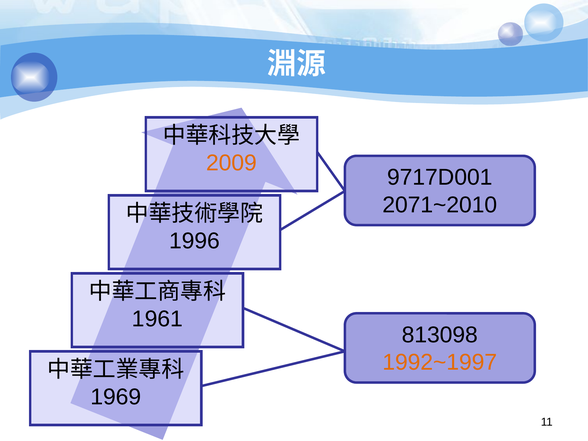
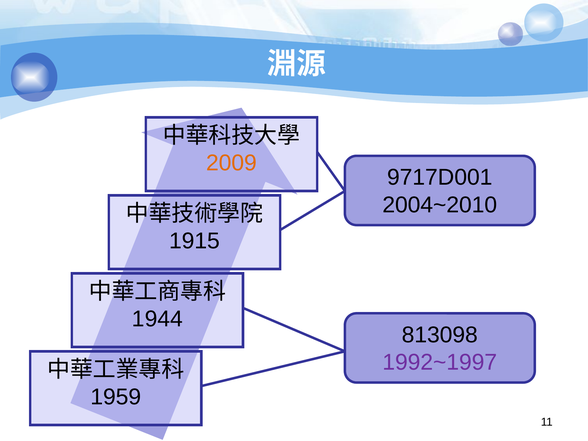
2071~2010: 2071~2010 -> 2004~2010 (440, 205)
1996: 1996 -> 1915 (194, 241)
1961: 1961 -> 1944 (157, 319)
1992~1997 colour: orange -> purple (440, 362)
1969: 1969 -> 1959 (116, 397)
